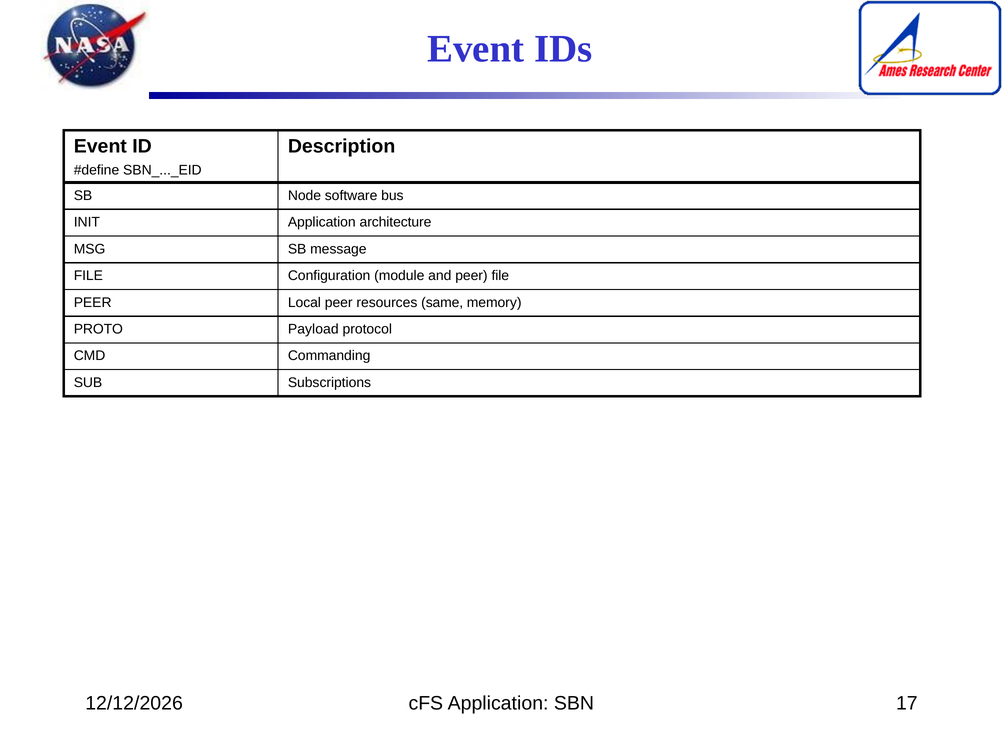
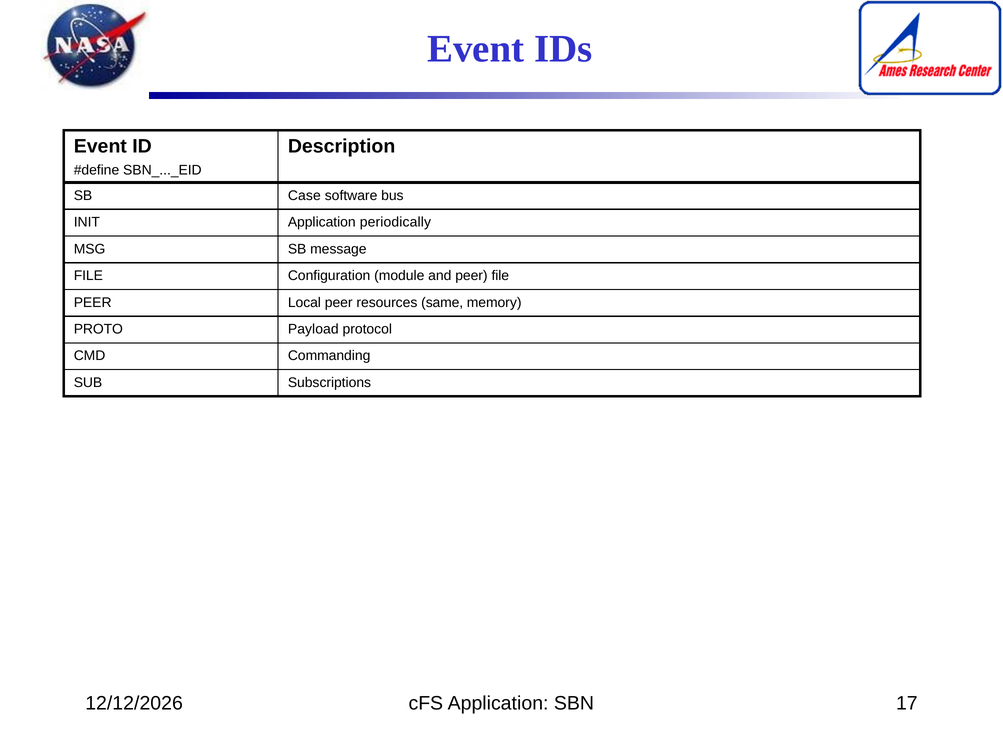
Node: Node -> Case (304, 196)
architecture: architecture -> periodically (395, 222)
